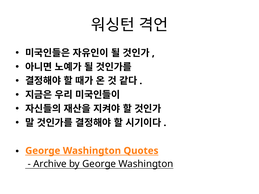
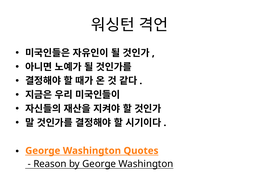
Archive: Archive -> Reason (50, 164)
